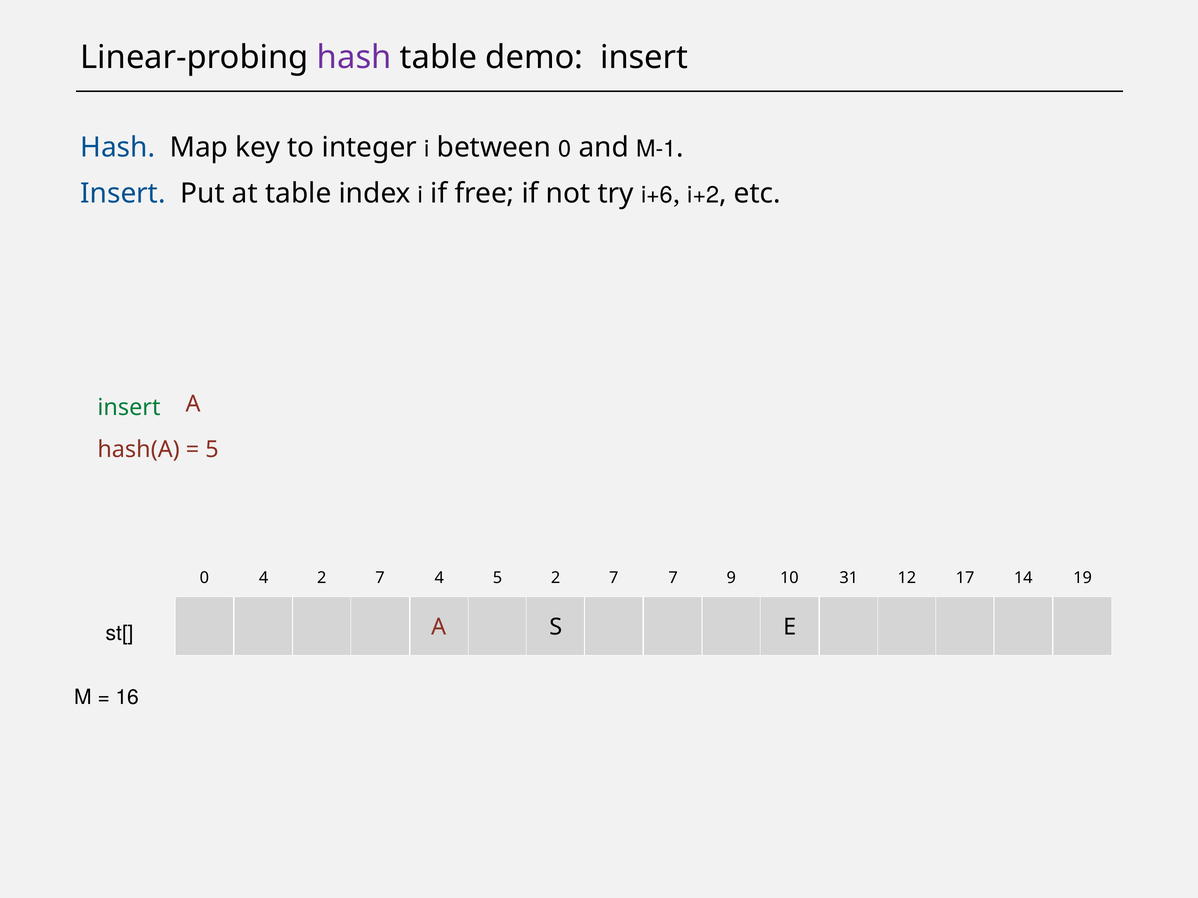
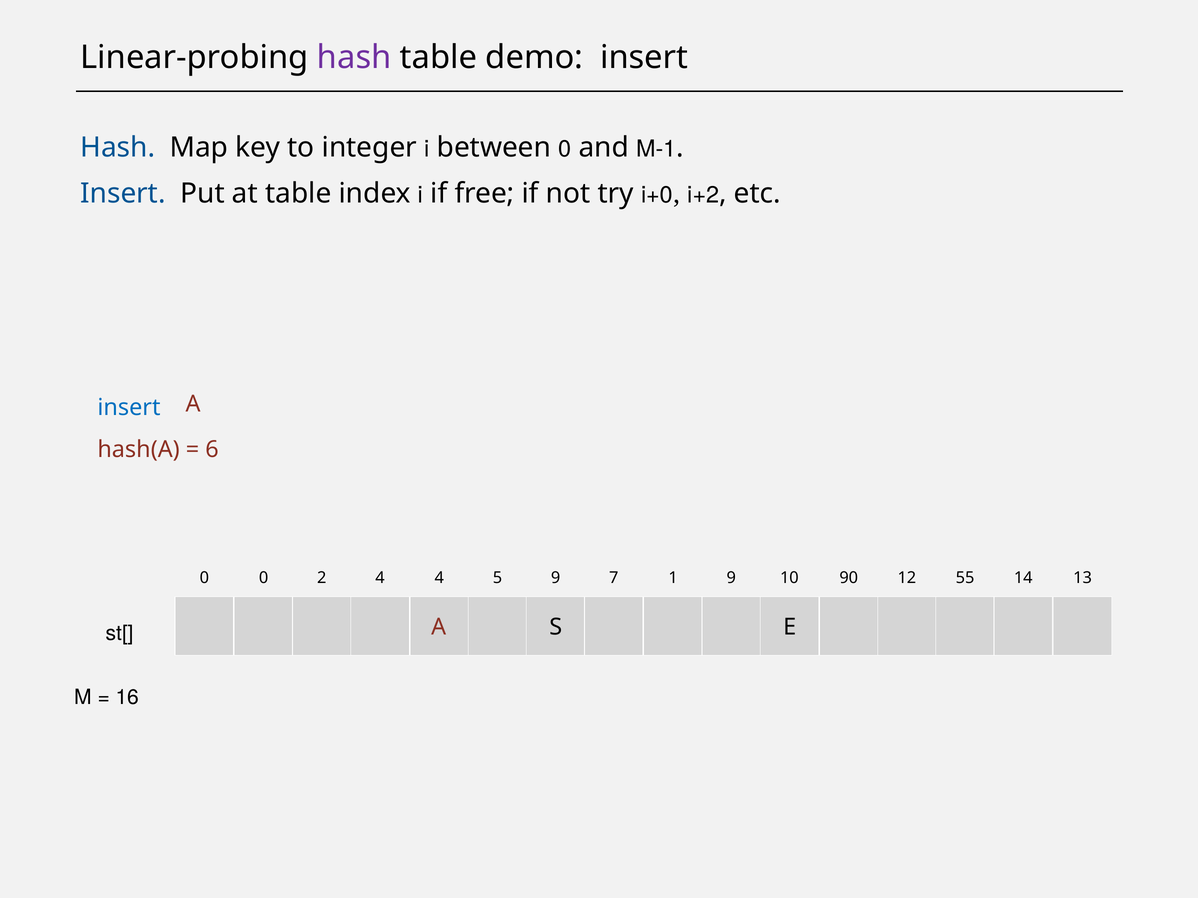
i+6: i+6 -> i+0 (657, 195)
insert colour: green -> blue (129, 408)
5: 5 -> 6 (212, 450)
0 4: 4 -> 0 (264, 578)
7: 7 -> 4 (380, 578)
5 2: 2 -> 9 (556, 578)
7 7: 7 -> 1 (673, 578)
31: 31 -> 90 (849, 578)
17: 17 -> 55 (965, 578)
19: 19 -> 13 (1083, 578)
